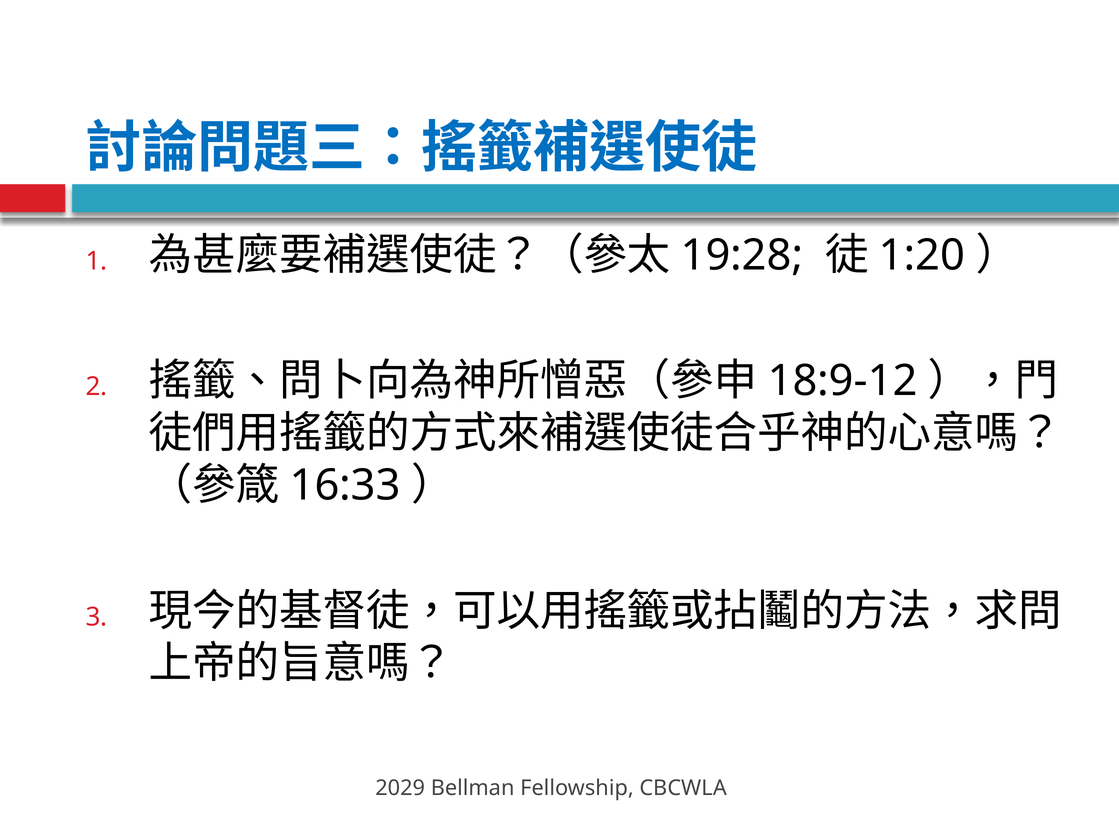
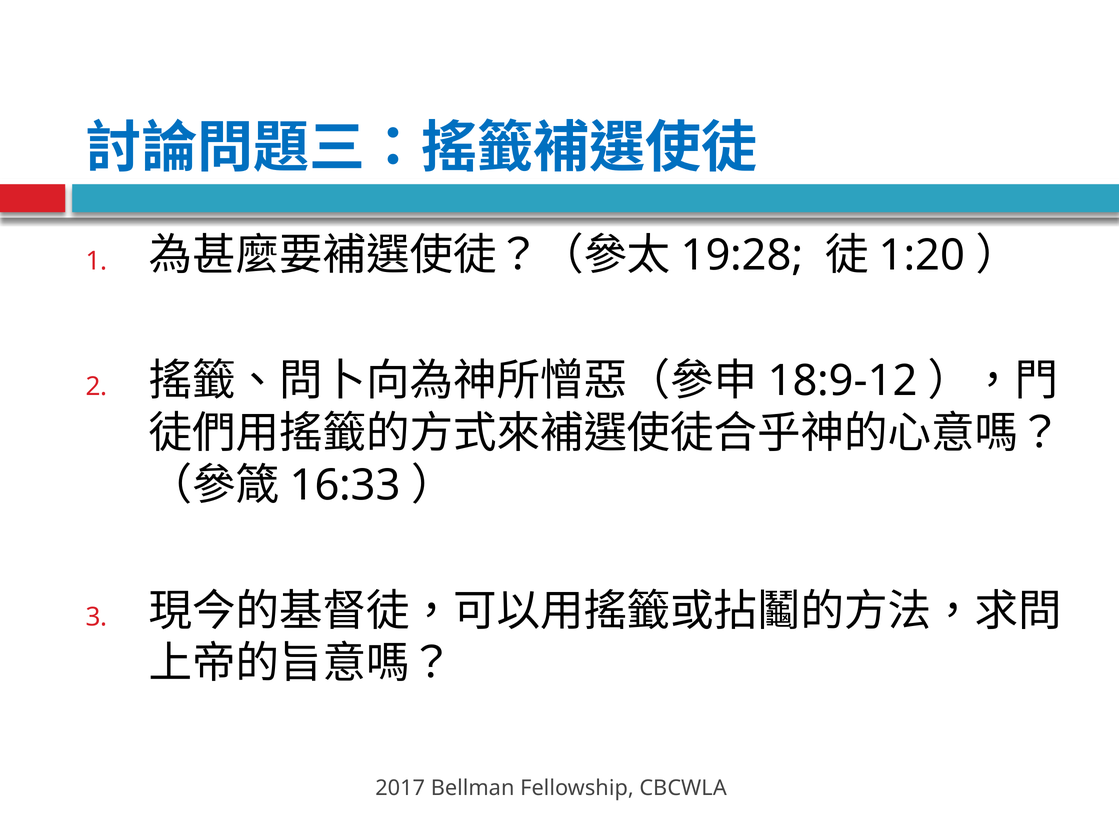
2029: 2029 -> 2017 (400, 788)
